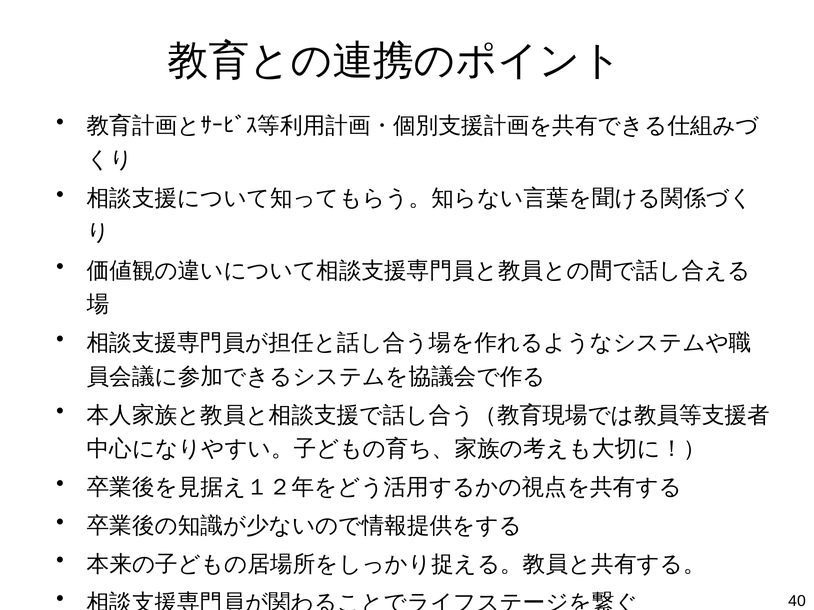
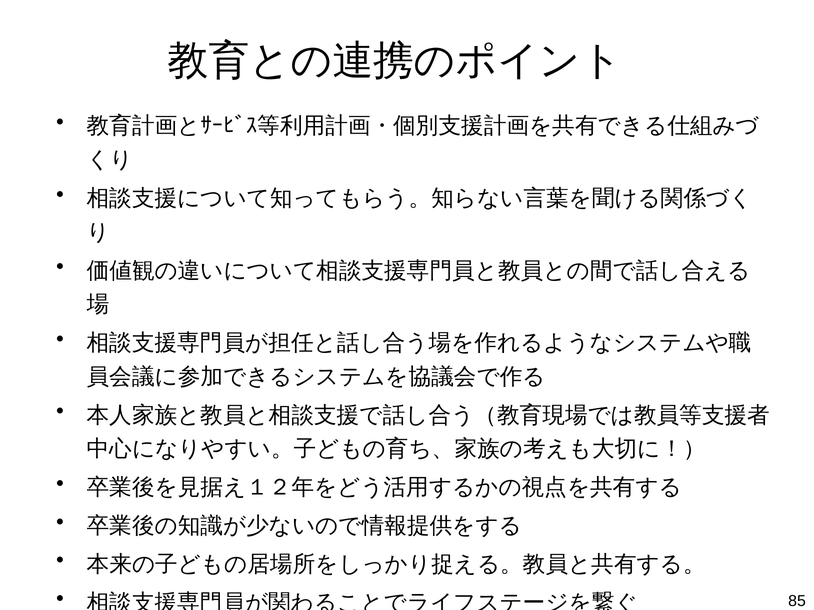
40: 40 -> 85 (797, 601)
